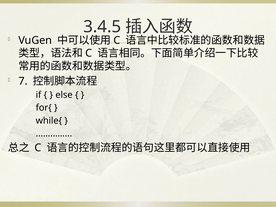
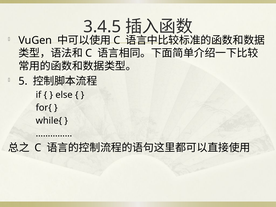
7: 7 -> 5 (23, 81)
